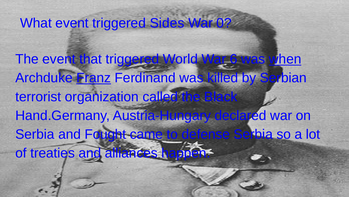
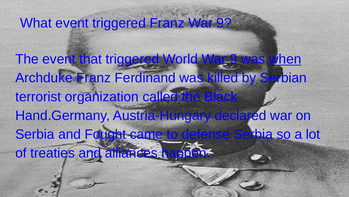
triggered Sides: Sides -> Franz (167, 23)
0: 0 -> 9 (224, 23)
World War 6: 6 -> 9 (234, 59)
Franz underline: present -> none (94, 78)
